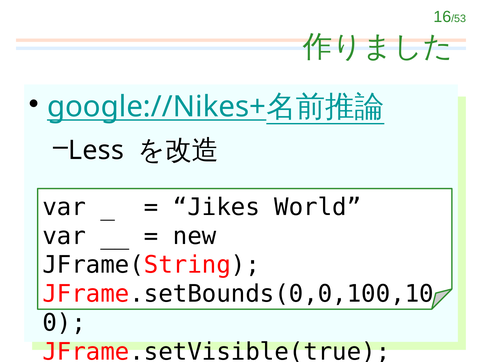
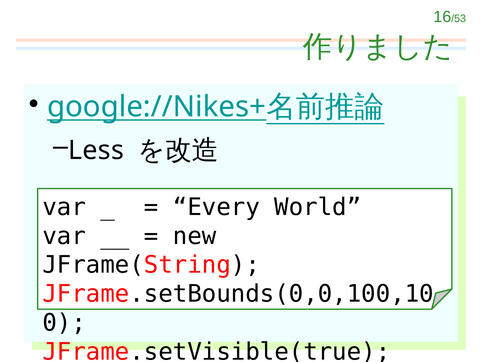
Jikes: Jikes -> Every (216, 207)
